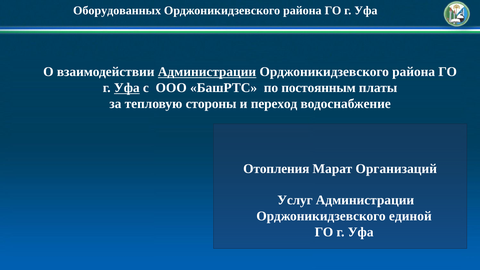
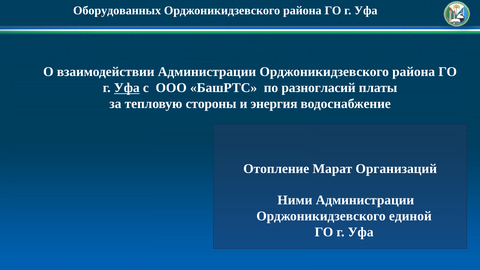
Администрации underline: present -> none (207, 72)
постоянным: постоянным -> разногласий (319, 88)
переход: переход -> энергия (274, 104)
Отопления: Отопления -> Отопление (276, 169)
Услуг: Услуг -> Ними (295, 200)
